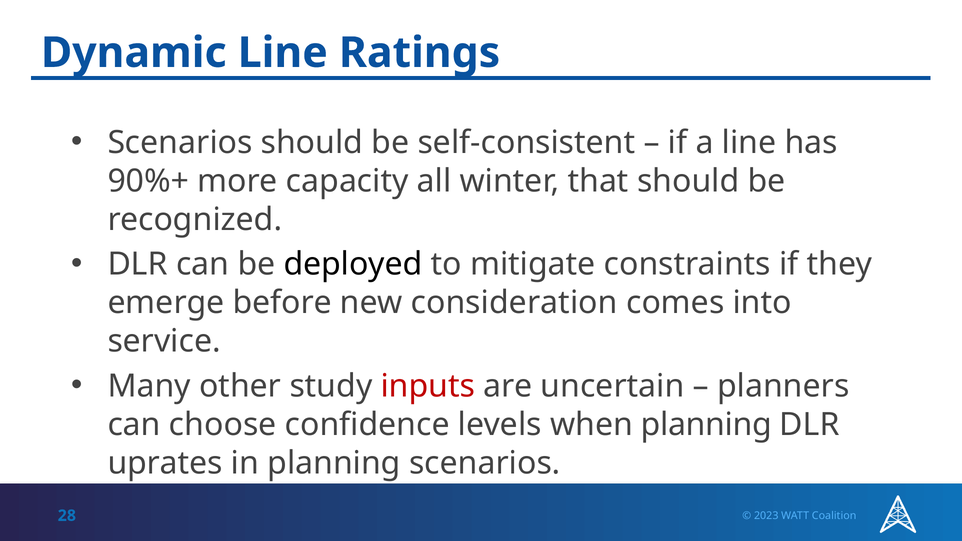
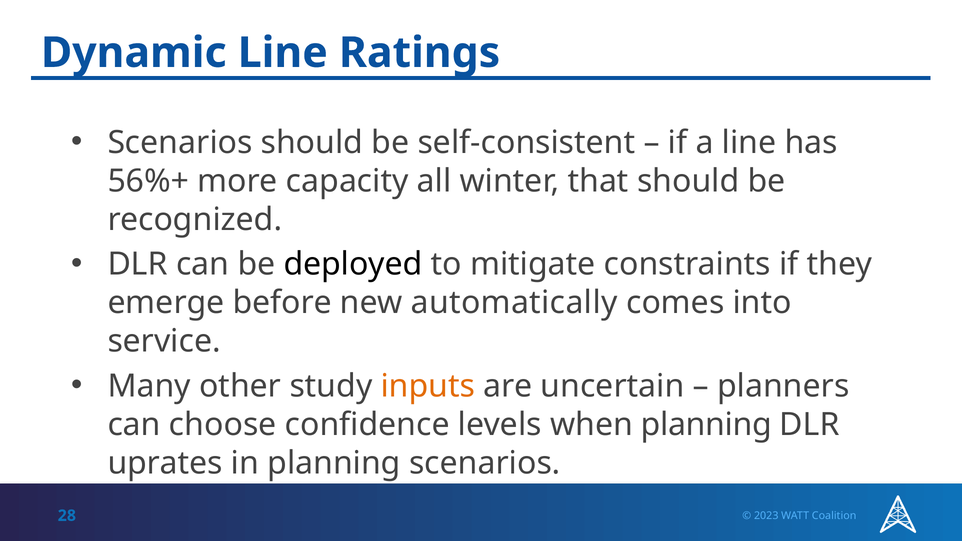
90%+: 90%+ -> 56%+ (148, 181)
consideration: consideration -> automatically (514, 303)
inputs colour: red -> orange (428, 386)
